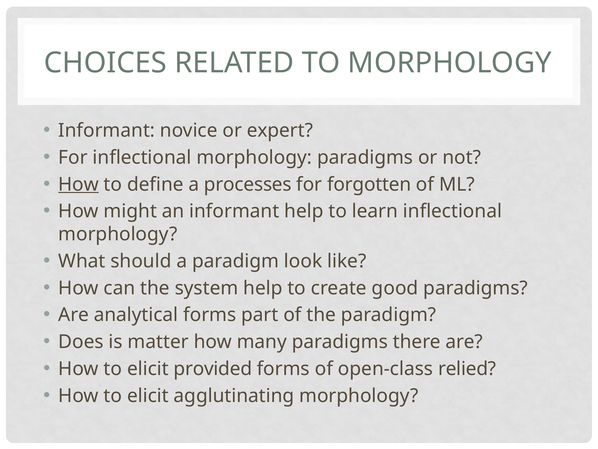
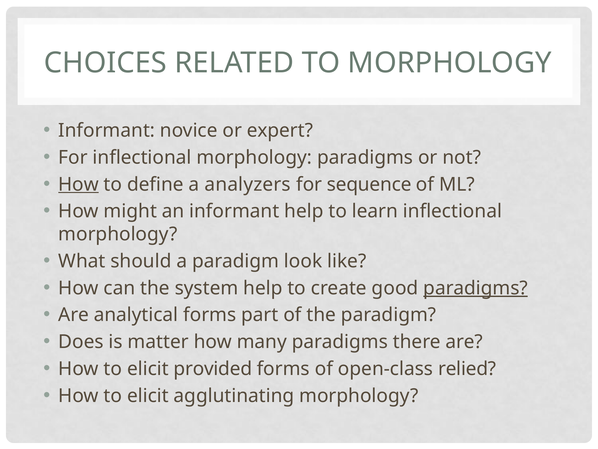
processes: processes -> analyzers (248, 184)
forgotten: forgotten -> sequence (369, 184)
paradigms underline: none -> present (476, 288)
